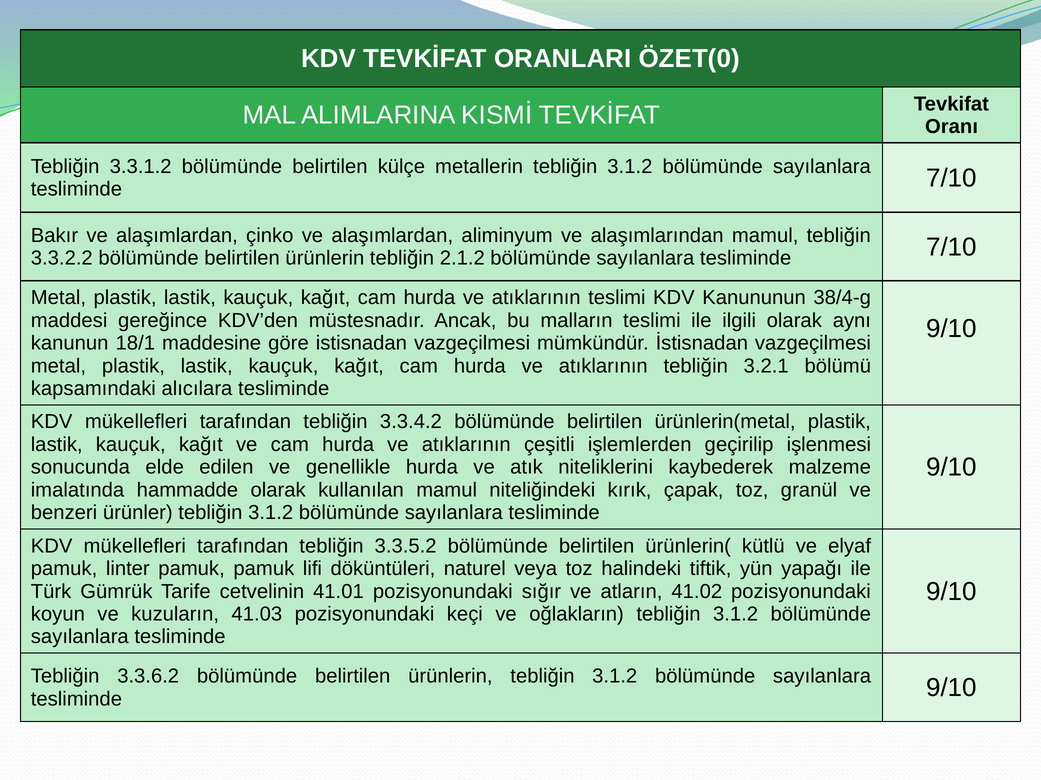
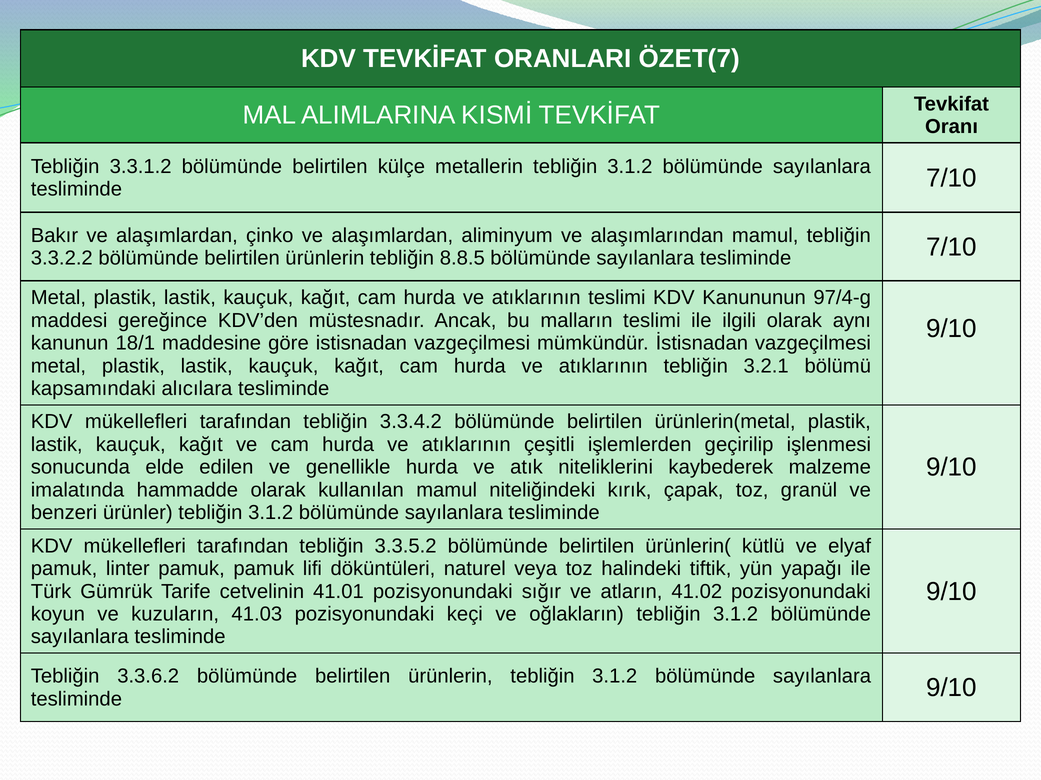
ÖZET(0: ÖZET(0 -> ÖZET(7 (689, 59)
2.1.2: 2.1.2 -> 8.8.5 (462, 259)
38/4-g: 38/4-g -> 97/4-g (842, 298)
